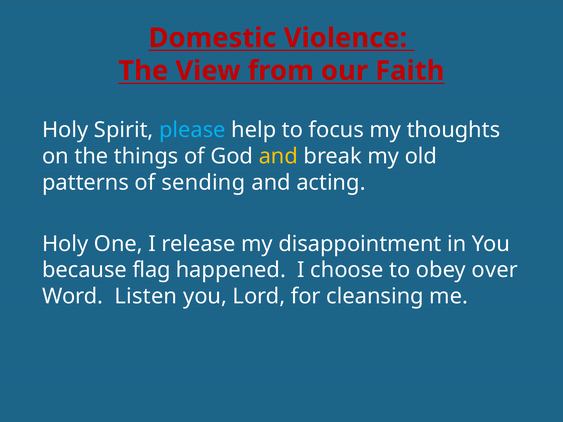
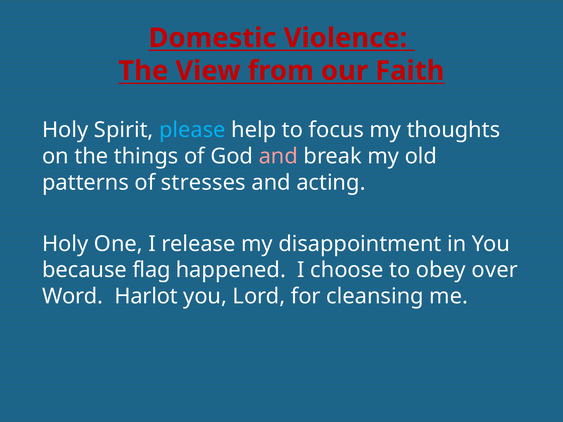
and colour: yellow -> pink (278, 156)
sending: sending -> stresses (203, 183)
Listen: Listen -> Harlot (146, 297)
